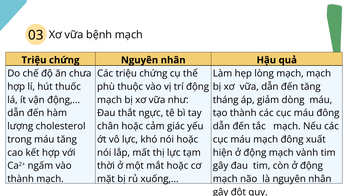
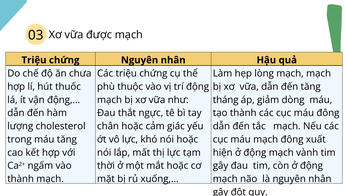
bệnh: bệnh -> được (99, 35)
